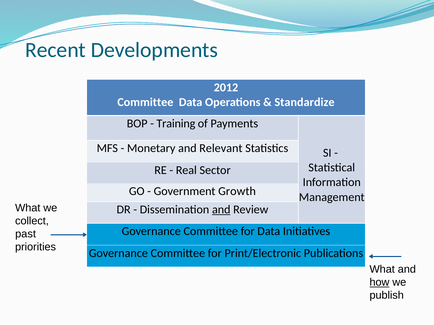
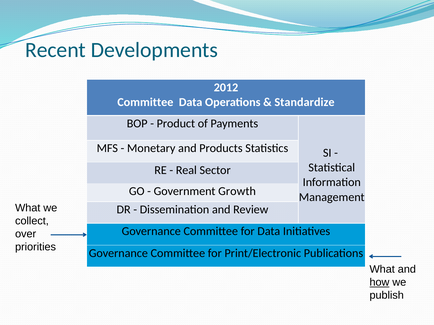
Training: Training -> Product (176, 124)
Relevant: Relevant -> Products (221, 149)
and underline: present -> none (221, 210)
past: past -> over (26, 234)
